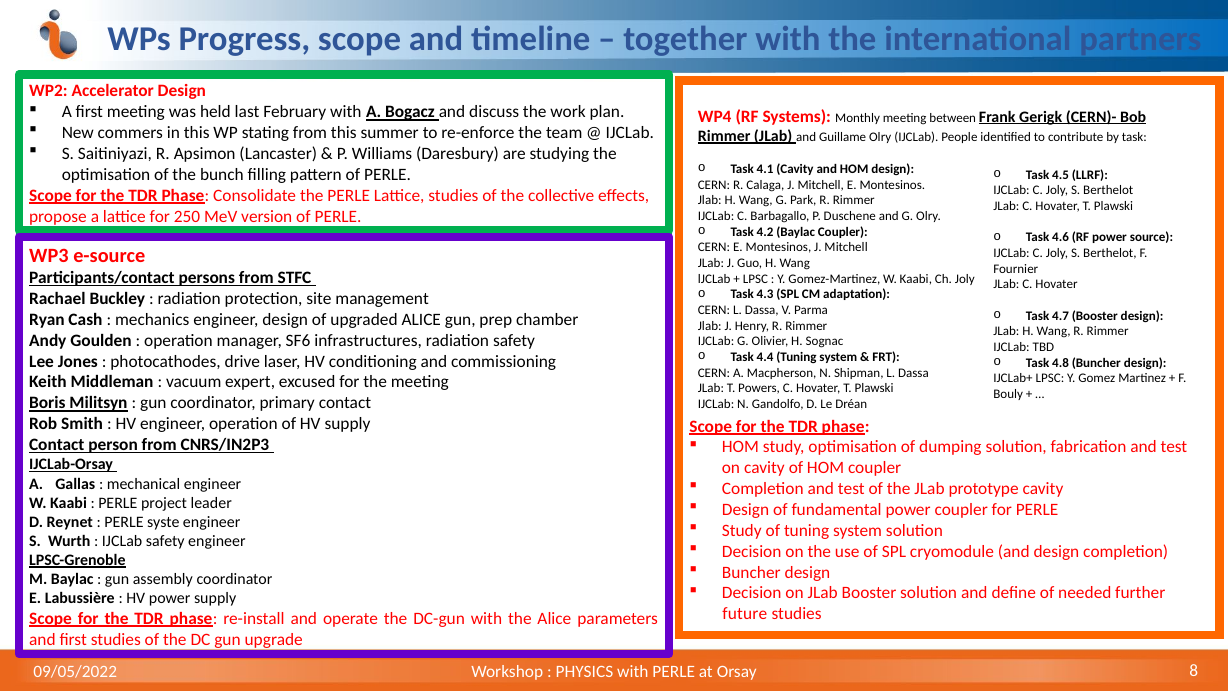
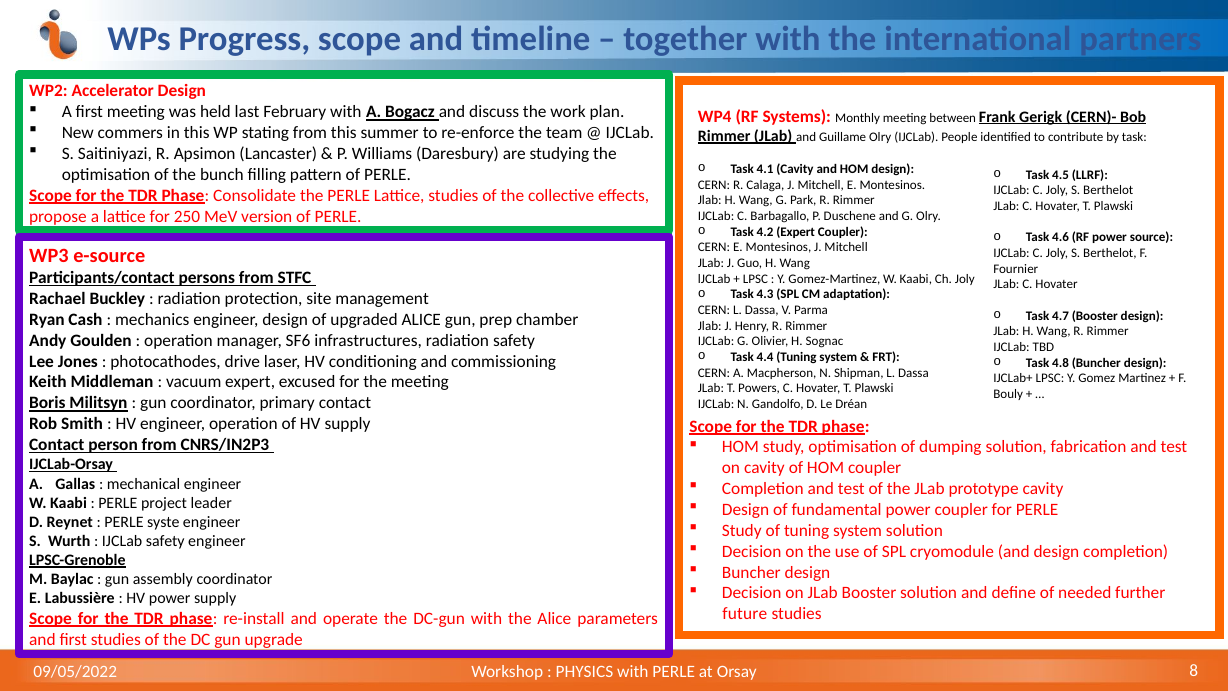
4.2 Baylac: Baylac -> Expert (796, 232)
